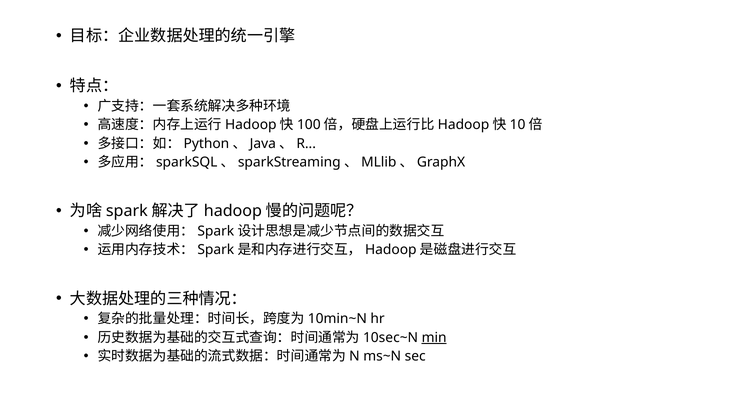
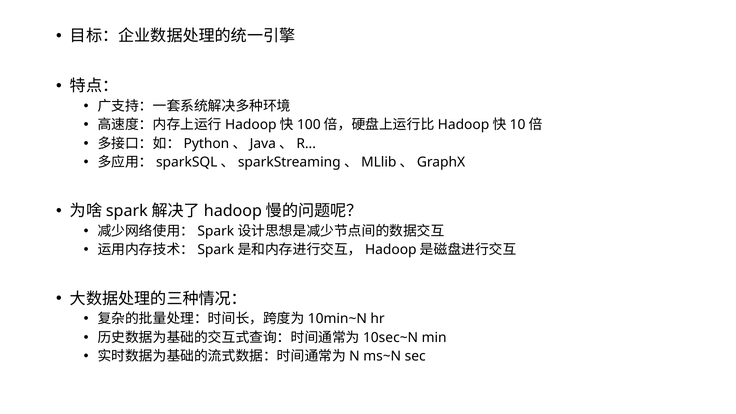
min underline: present -> none (434, 337)
